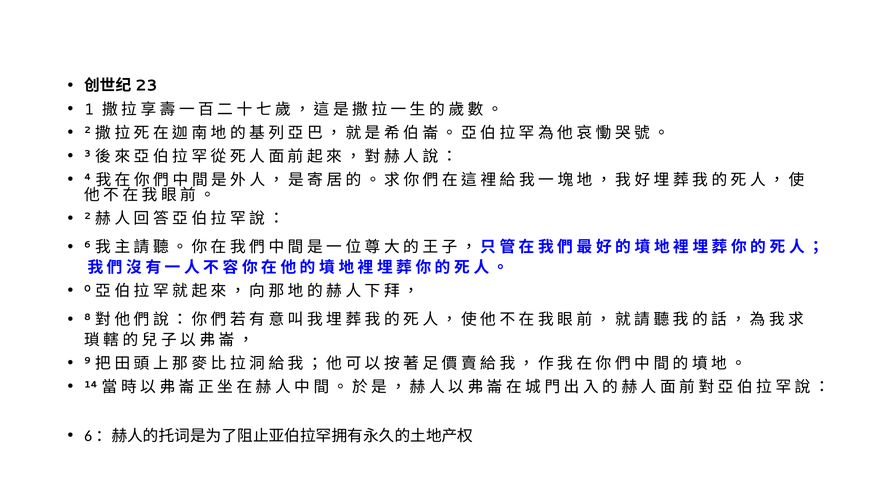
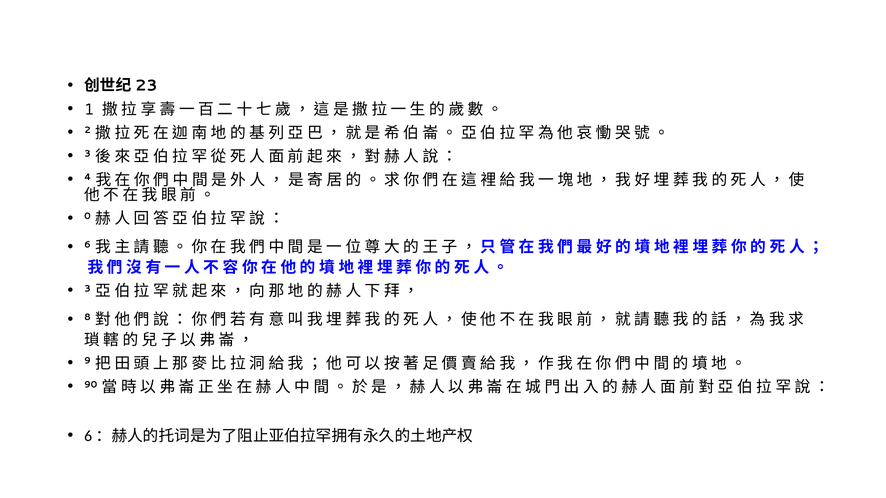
2: 2 -> 0 (87, 216)
0: 0 -> 3 (87, 289)
14: 14 -> 90 (91, 385)
